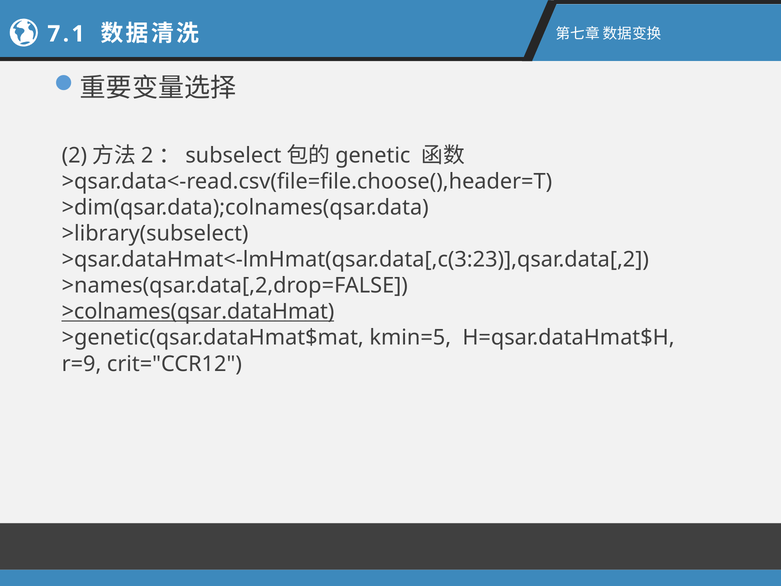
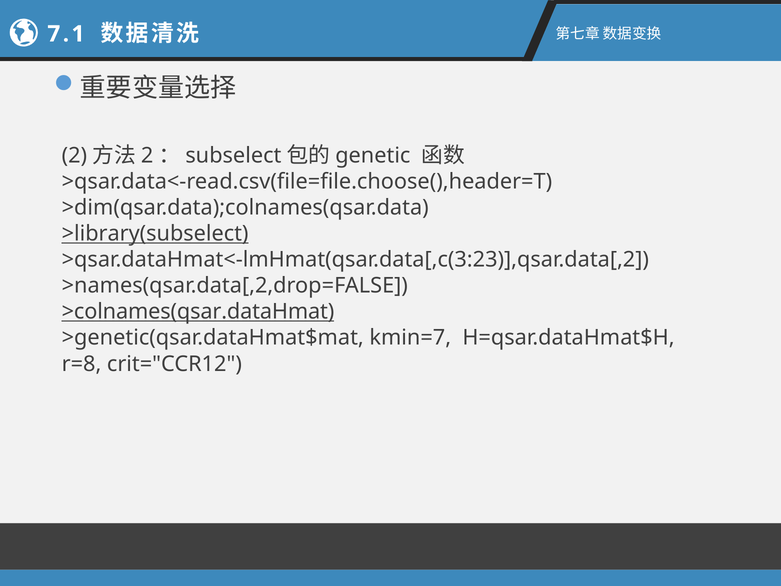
>library(subselect underline: none -> present (155, 233)
kmin=5: kmin=5 -> kmin=7 (410, 338)
r=9: r=9 -> r=8 (82, 364)
